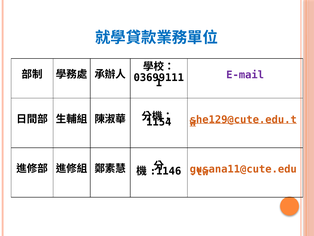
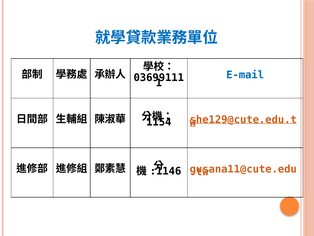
E-mail colour: purple -> blue (245, 75)
